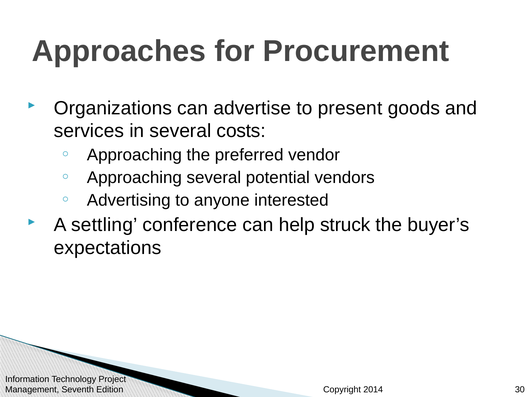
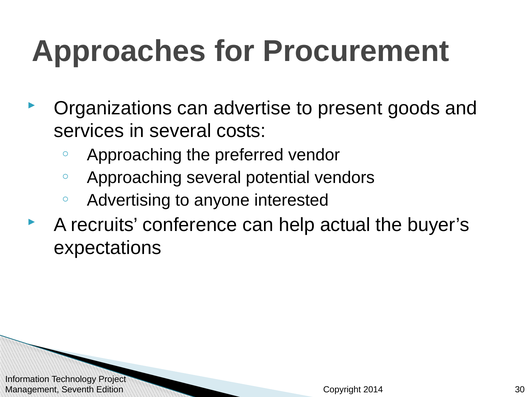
settling: settling -> recruits (104, 225)
struck: struck -> actual (345, 225)
